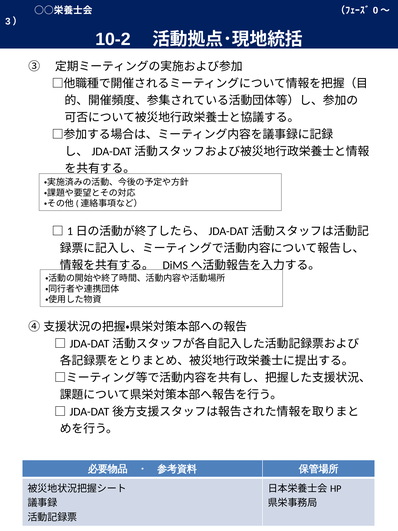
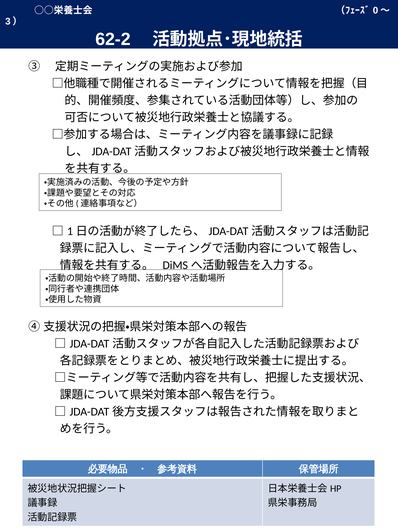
10-2: 10-2 -> 62-2 (113, 39)
